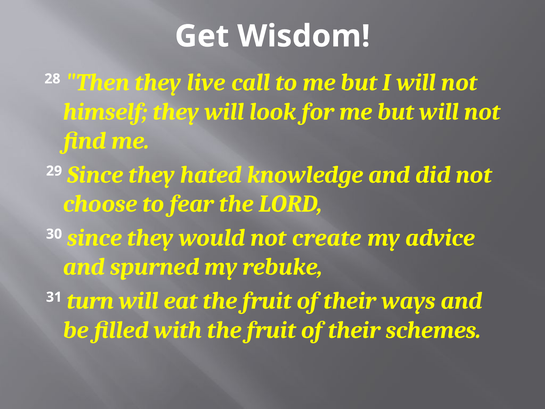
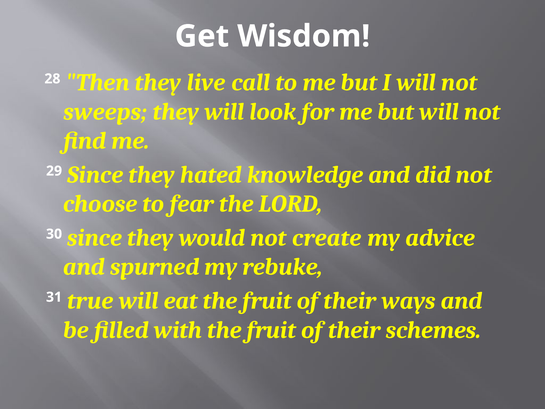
himself: himself -> sweeps (105, 112)
turn: turn -> true (90, 301)
